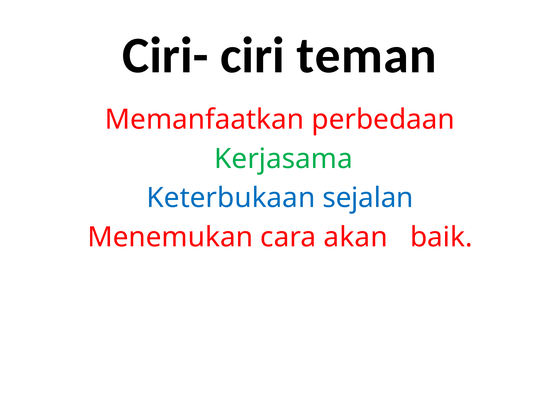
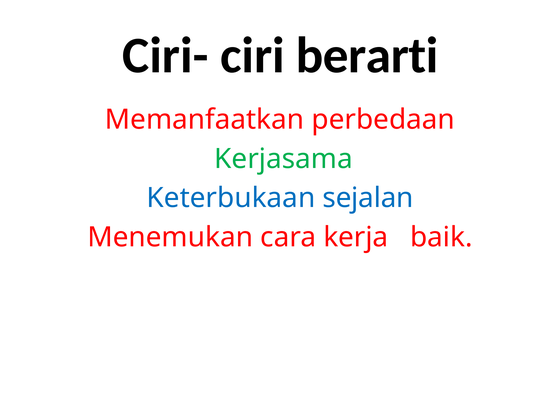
teman: teman -> berarti (367, 55)
akan: akan -> kerja (356, 237)
